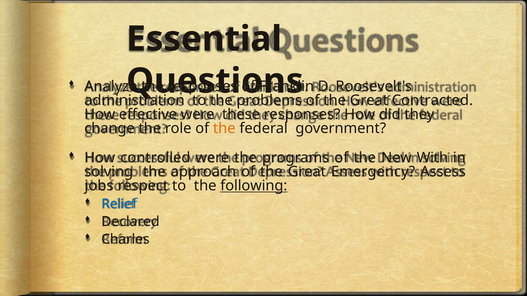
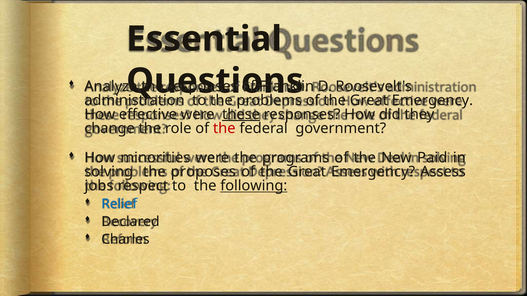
Contracted: Contracted -> Emergency (432, 100)
these underline: none -> present (241, 114)
the colour: orange -> red (224, 129)
controlled: controlled -> minorities (155, 158)
With: With -> Paid (432, 158)
approach: approach -> proposes (203, 172)
